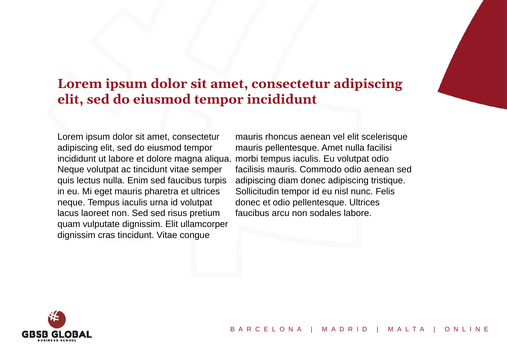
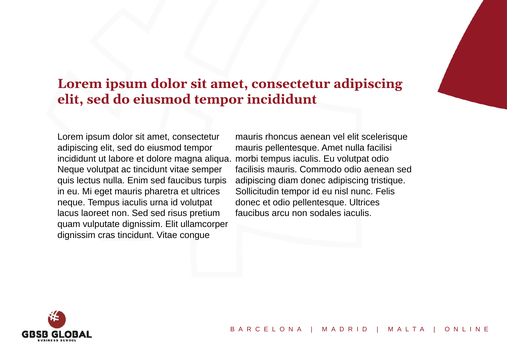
sodales labore: labore -> iaculis (358, 213)
